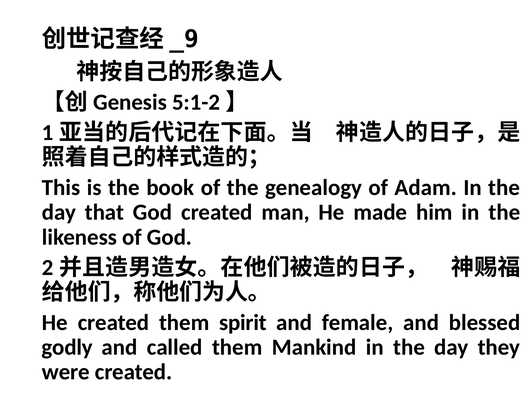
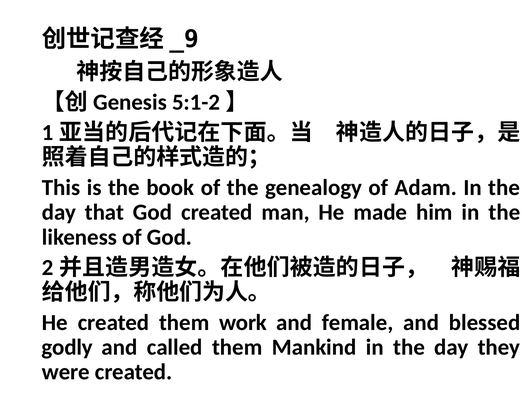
spirit: spirit -> work (243, 323)
